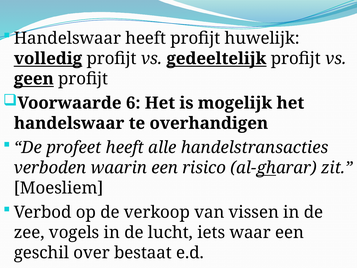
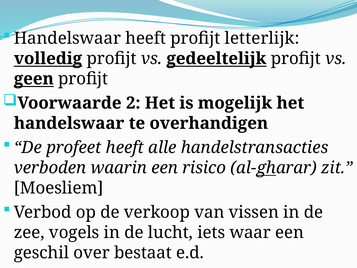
huwelijk: huwelijk -> letterlijk (262, 38)
6: 6 -> 2 (133, 103)
